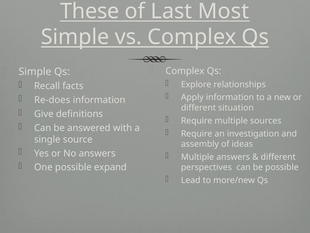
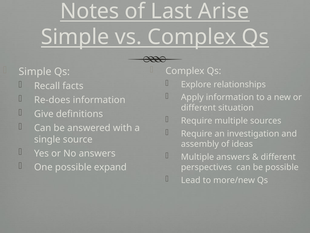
These: These -> Notes (90, 11)
Most: Most -> Arise (224, 11)
